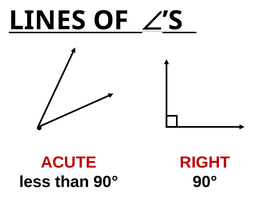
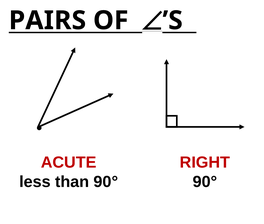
LINES: LINES -> PAIRS (47, 21)
